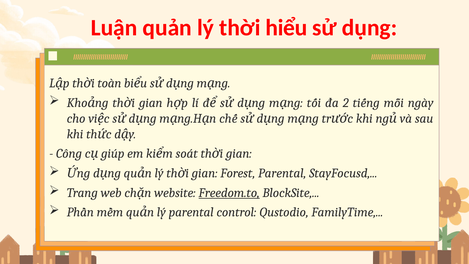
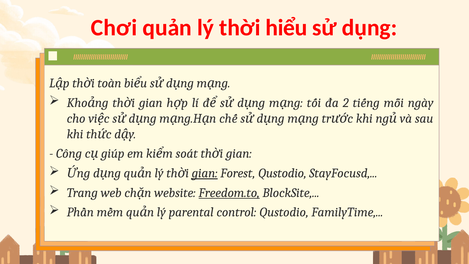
Luận: Luận -> Chơi (114, 28)
gian underline: none -> present (205, 173)
Forest Parental: Parental -> Qustodio (282, 173)
